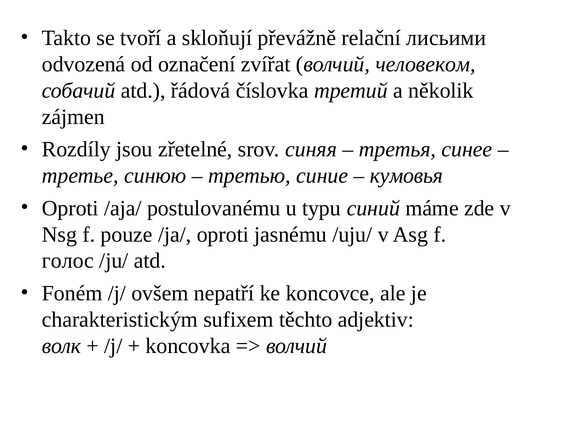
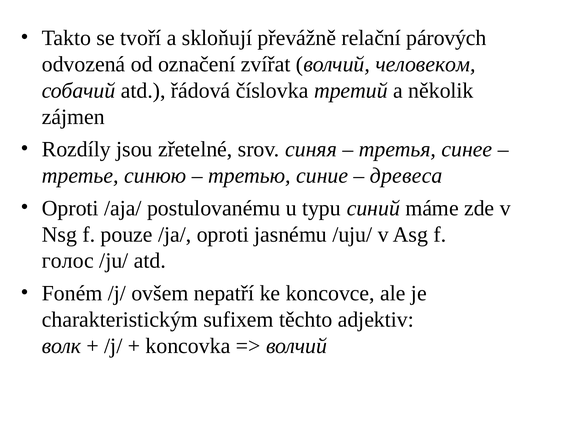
лисьими: лисьими -> párových (446, 38)
кумовья: кумовья -> древеса (406, 175)
